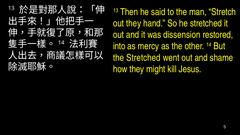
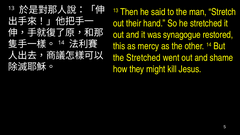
out they: they -> their (134, 23)
dissension: dissension -> synagogue (182, 35)
into: into -> this (119, 46)
